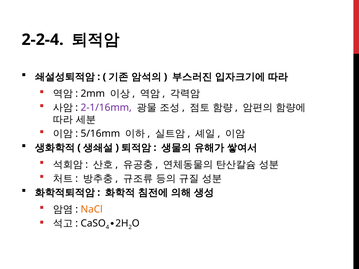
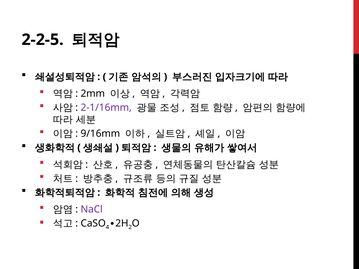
2-2-4: 2-2-4 -> 2-2-5 (43, 40)
5/16mm: 5/16mm -> 9/16mm (100, 134)
NaCl colour: orange -> purple (92, 210)
